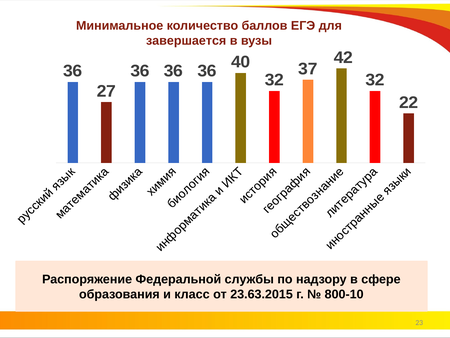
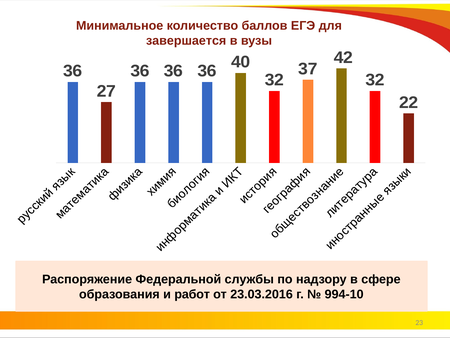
класс: класс -> работ (192, 294)
23.63.2015: 23.63.2015 -> 23.03.2016 (262, 294)
800-10: 800-10 -> 994-10 (344, 294)
